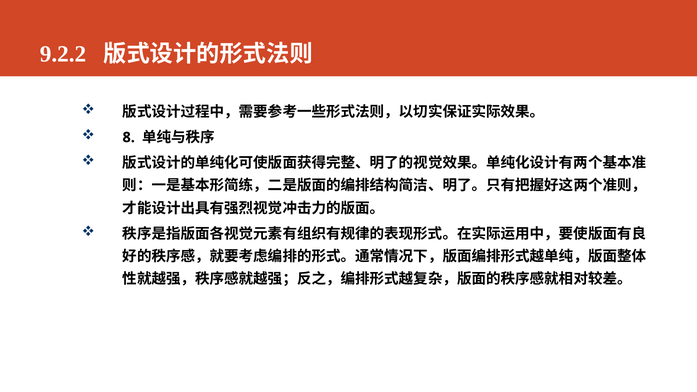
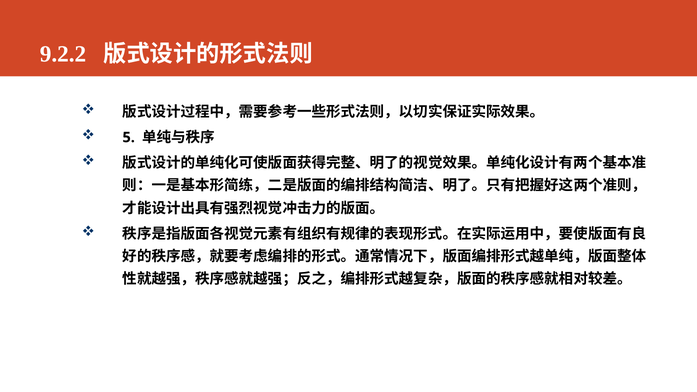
8: 8 -> 5 (129, 137)
